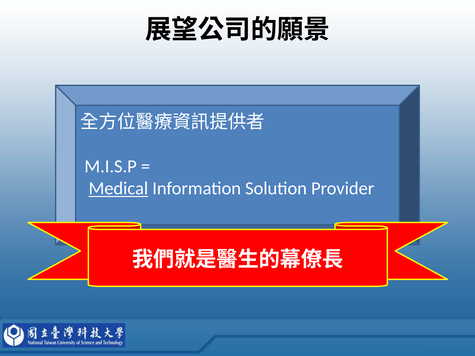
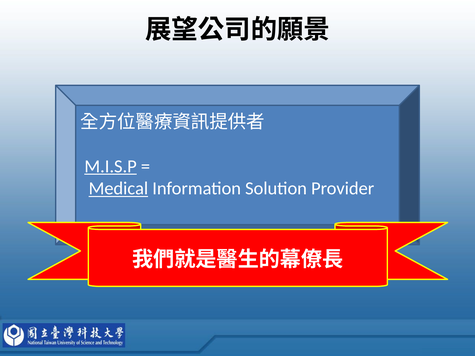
M.I.S.P underline: none -> present (111, 166)
